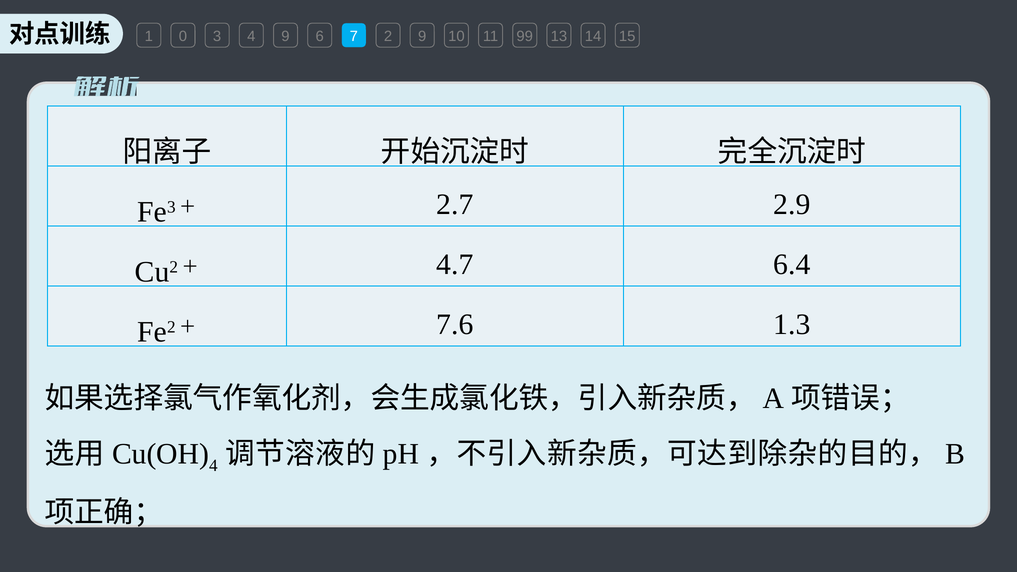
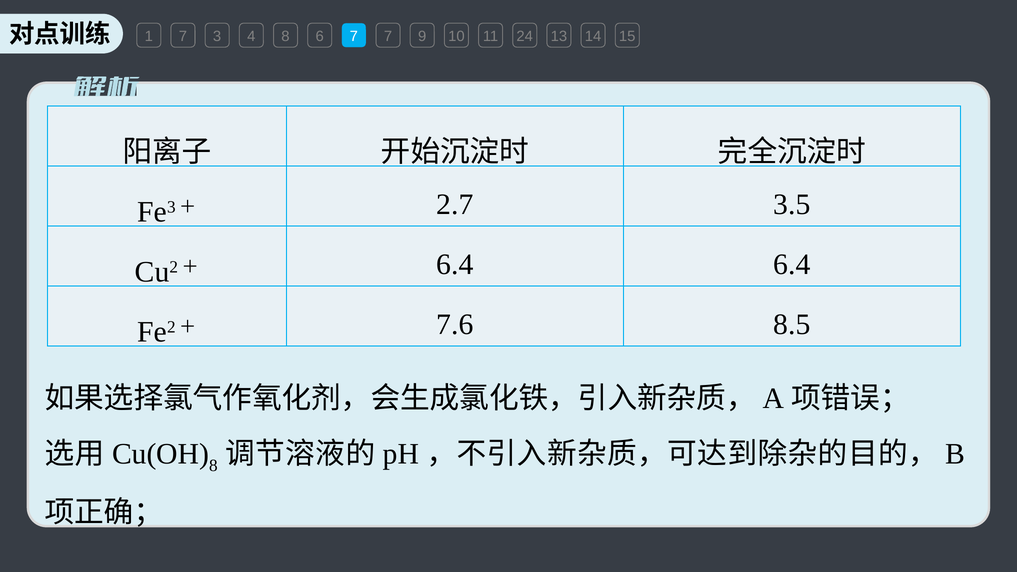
1 0: 0 -> 7 (183, 36)
4 9: 9 -> 8 (285, 36)
7 2: 2 -> 7 (388, 36)
99: 99 -> 24 (525, 36)
2.9: 2.9 -> 3.5 (792, 204)
Cu2＋ 4.7: 4.7 -> 6.4 (455, 265)
1.3: 1.3 -> 8.5 (792, 325)
4: 4 -> 8 (213, 466)
